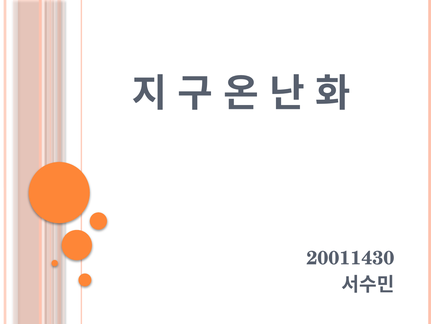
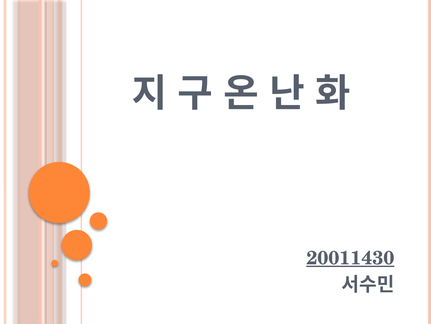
20011430 underline: none -> present (350, 257)
